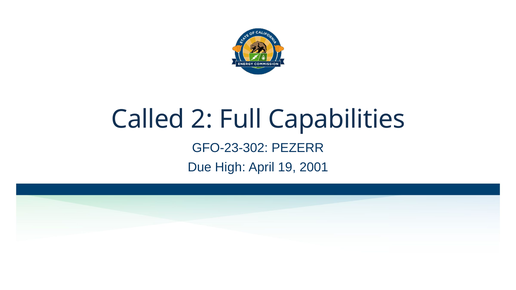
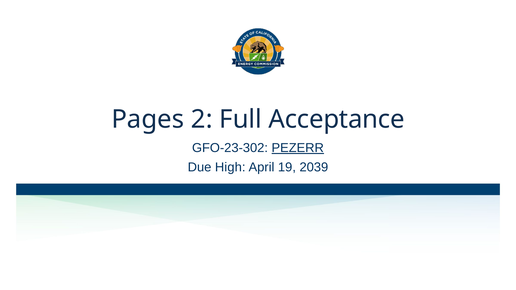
Called: Called -> Pages (148, 119)
Capabilities: Capabilities -> Acceptance (337, 119)
PEZERR underline: none -> present (298, 148)
2001: 2001 -> 2039 (314, 167)
